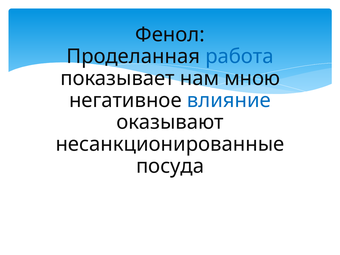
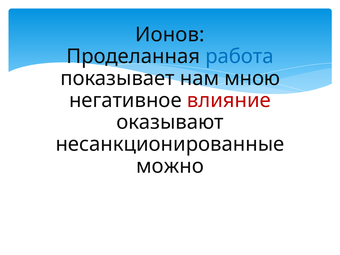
Фенол: Фенол -> Ионов (170, 35)
влияние colour: blue -> red (229, 100)
посуда: посуда -> можно (170, 166)
